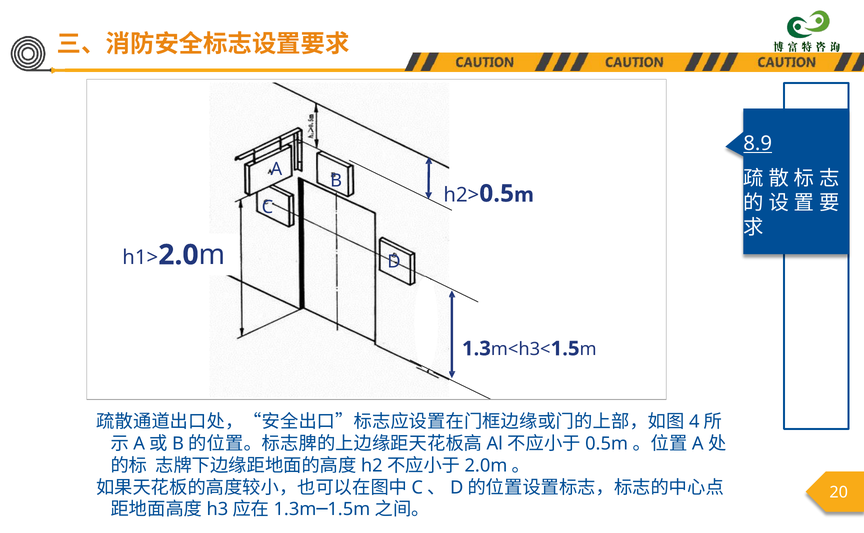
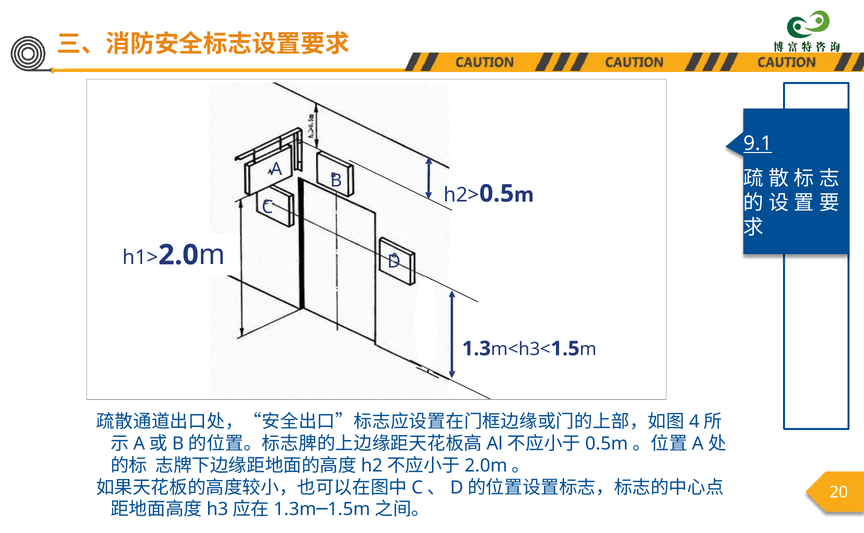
8.9: 8.9 -> 9.1 (758, 143)
